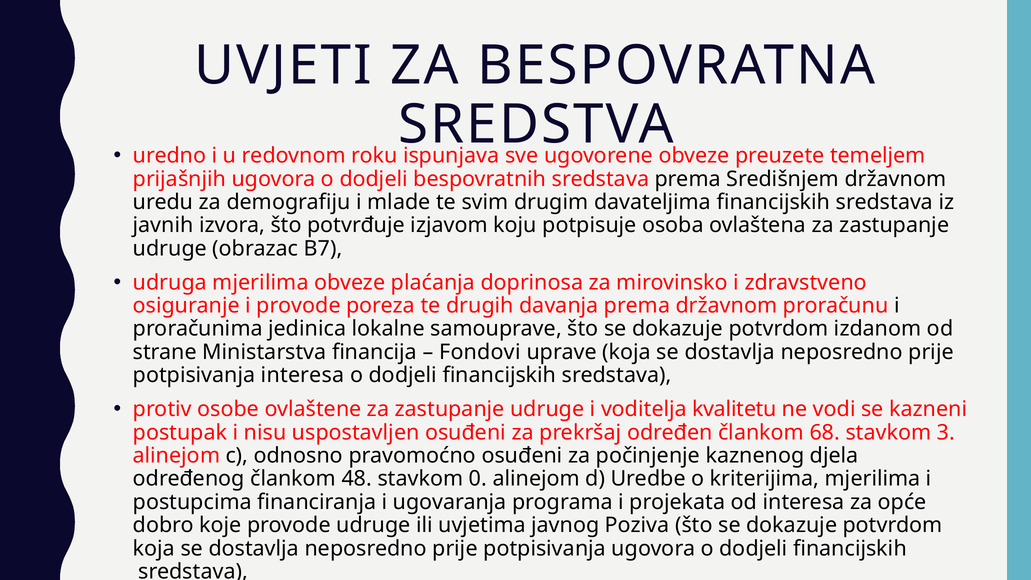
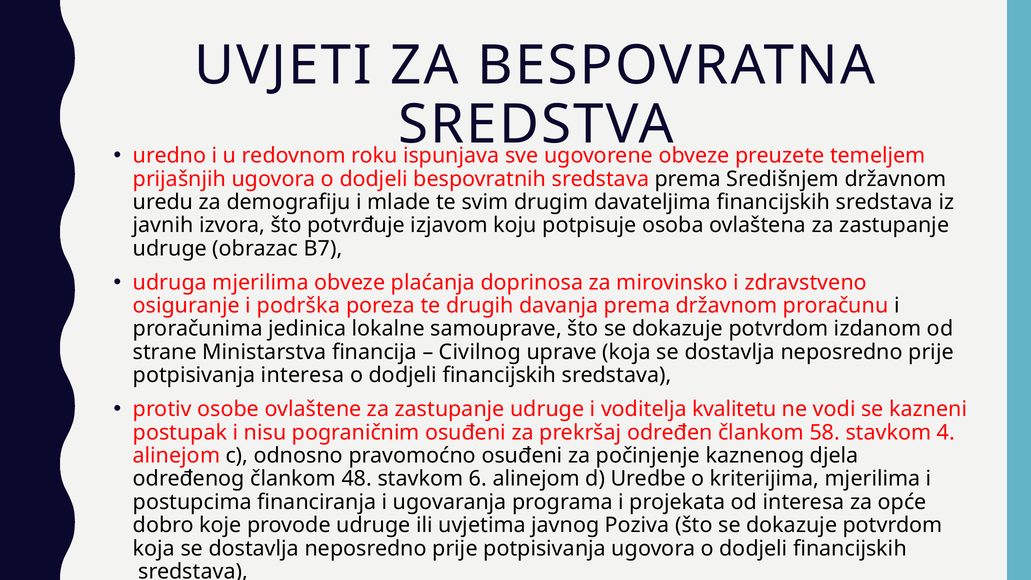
i provode: provode -> podrška (298, 306)
Fondovi: Fondovi -> Civilnog (480, 352)
uspostavljen: uspostavljen -> pograničnim (356, 432)
68: 68 -> 58 (825, 432)
3: 3 -> 4 (946, 432)
0: 0 -> 6 (478, 479)
